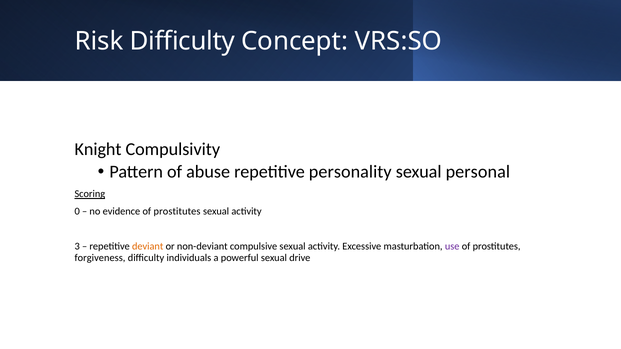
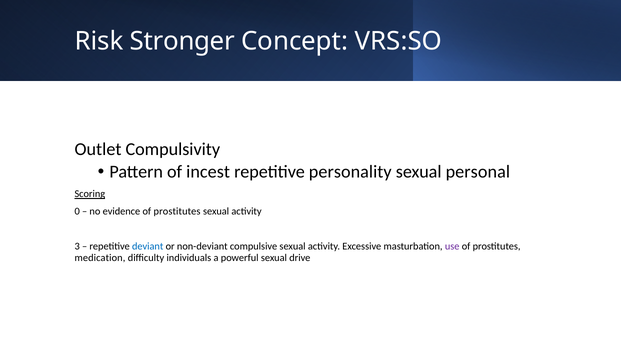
Risk Difficulty: Difficulty -> Stronger (182, 41)
Knight: Knight -> Outlet (98, 149)
abuse: abuse -> incest (208, 172)
deviant colour: orange -> blue (148, 247)
forgiveness: forgiveness -> medication (100, 258)
